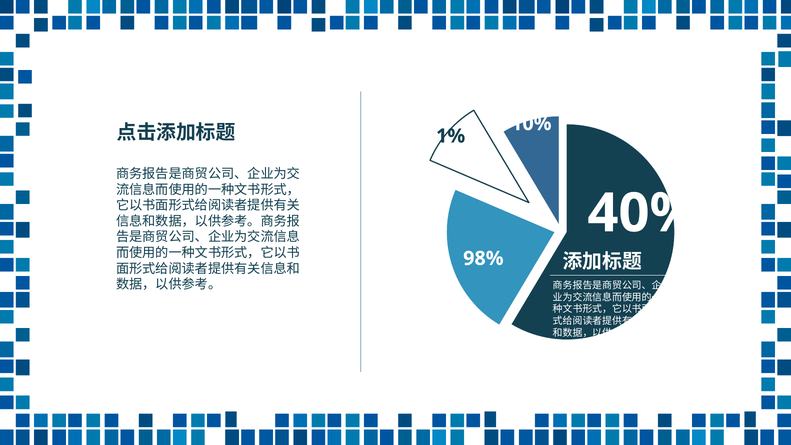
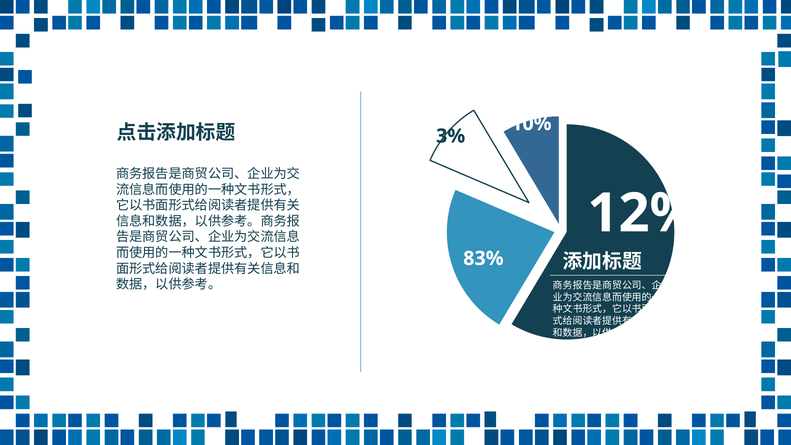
1%: 1% -> 3% (451, 136)
40%: 40% -> 12% (643, 213)
98%: 98% -> 83% (483, 258)
